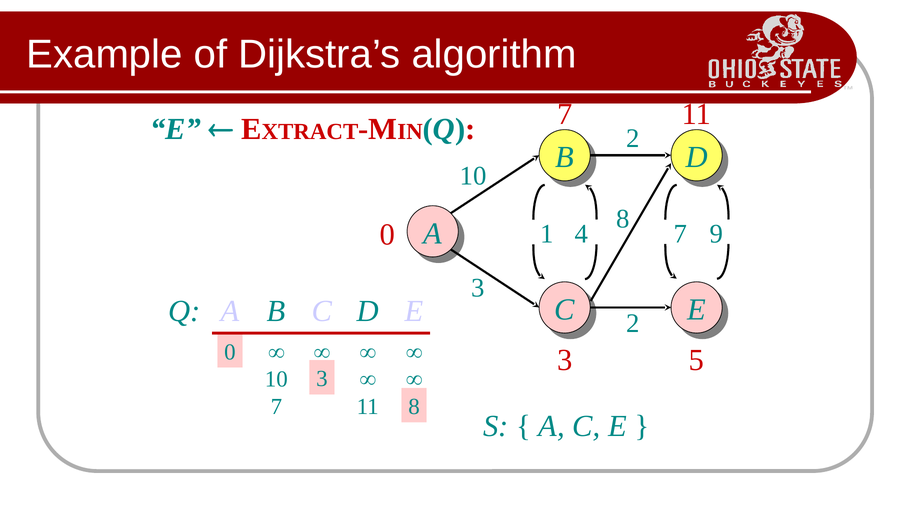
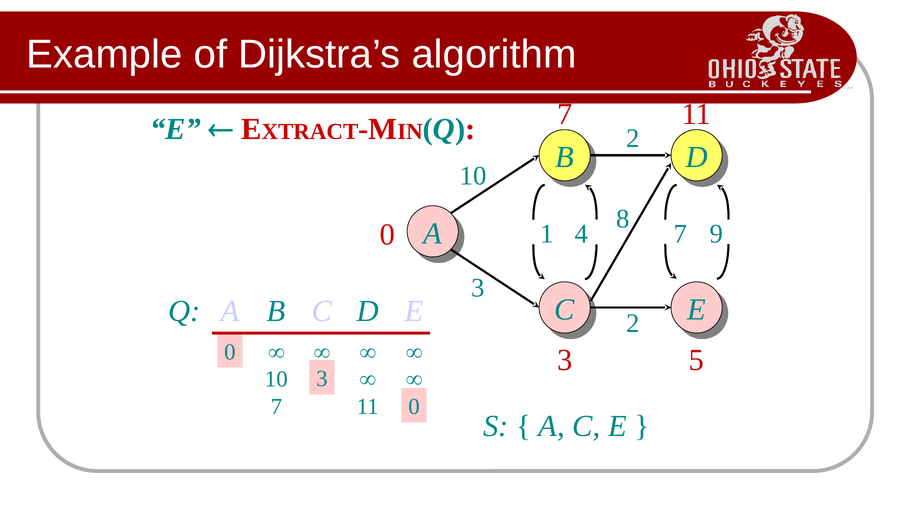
11 8: 8 -> 0 (414, 406)
